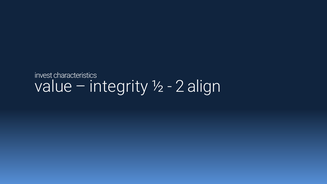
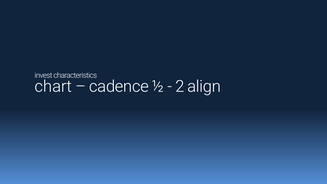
value: value -> chart (53, 86)
integrity: integrity -> cadence (119, 86)
